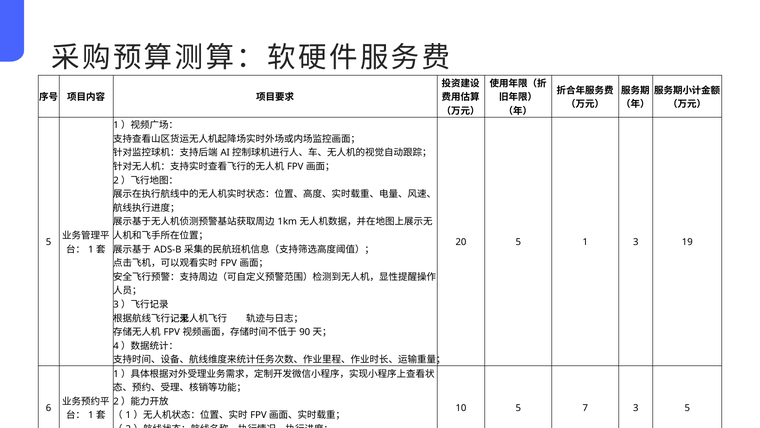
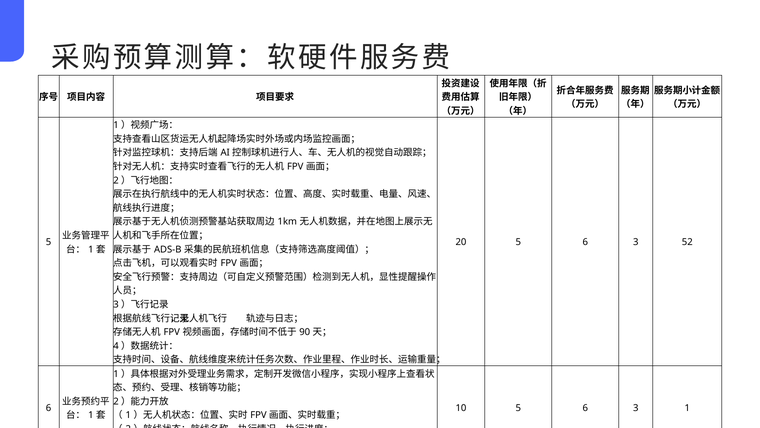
20 5 1: 1 -> 6 (585, 242)
19: 19 -> 52 (687, 242)
10 5 7: 7 -> 6 (585, 407)
3 5: 5 -> 1 (687, 407)
